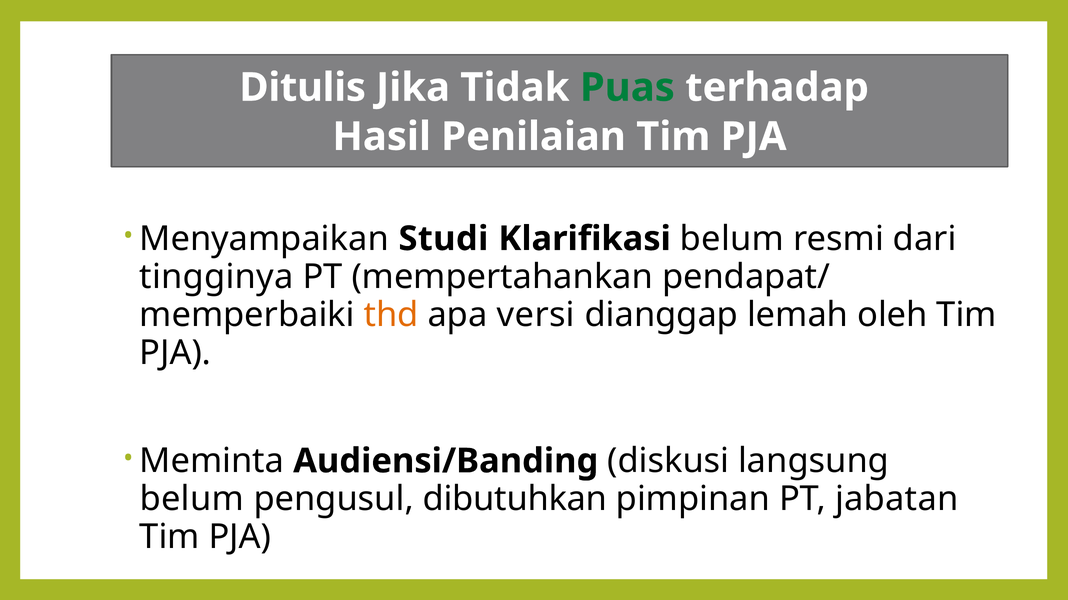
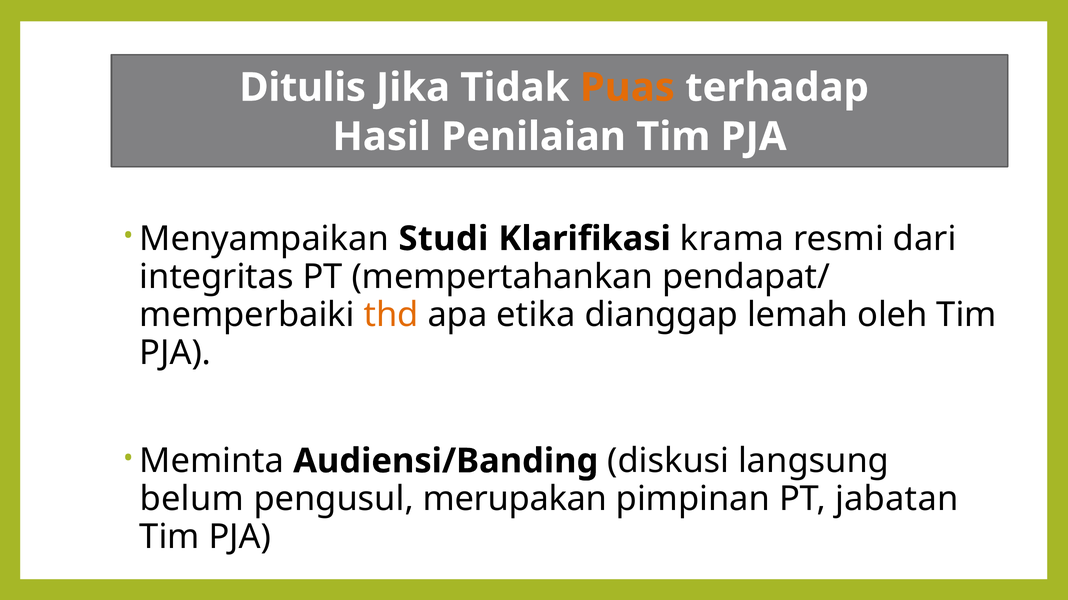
Puas colour: green -> orange (627, 88)
Klarifikasi belum: belum -> krama (732, 239)
tingginya: tingginya -> integritas (217, 277)
versi: versi -> etika (536, 315)
dibutuhkan: dibutuhkan -> merupakan (515, 500)
